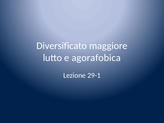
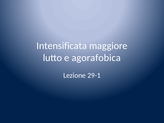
Diversificato: Diversificato -> Intensificata (62, 46)
